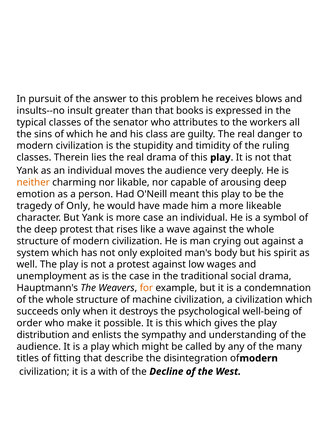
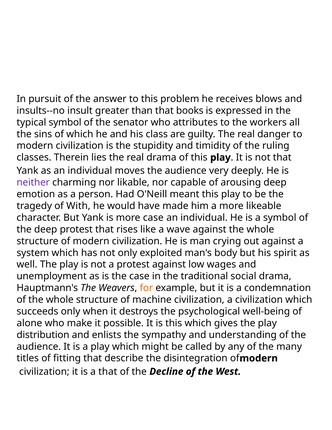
typical classes: classes -> symbol (65, 122)
neither colour: orange -> purple (33, 182)
of Only: Only -> With (78, 206)
order: order -> alone (29, 323)
a with: with -> that (108, 371)
